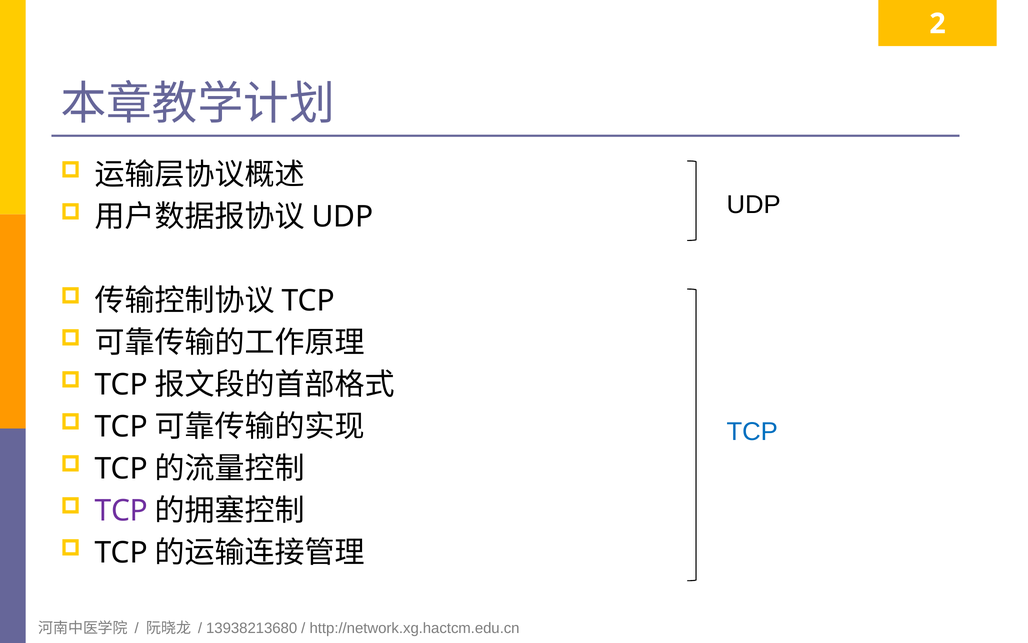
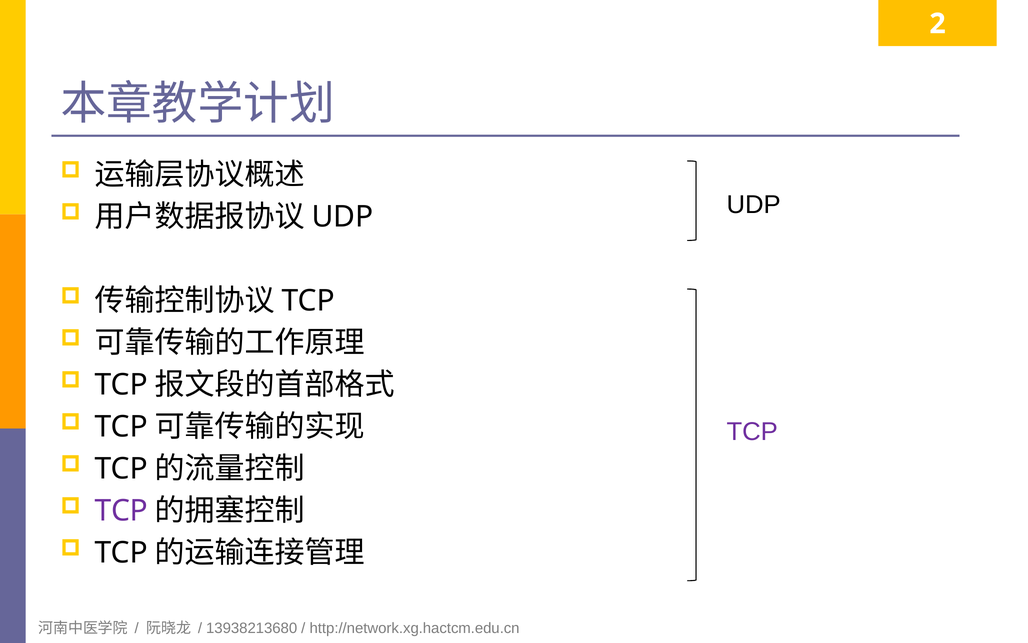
TCP colour: blue -> purple (752, 431)
